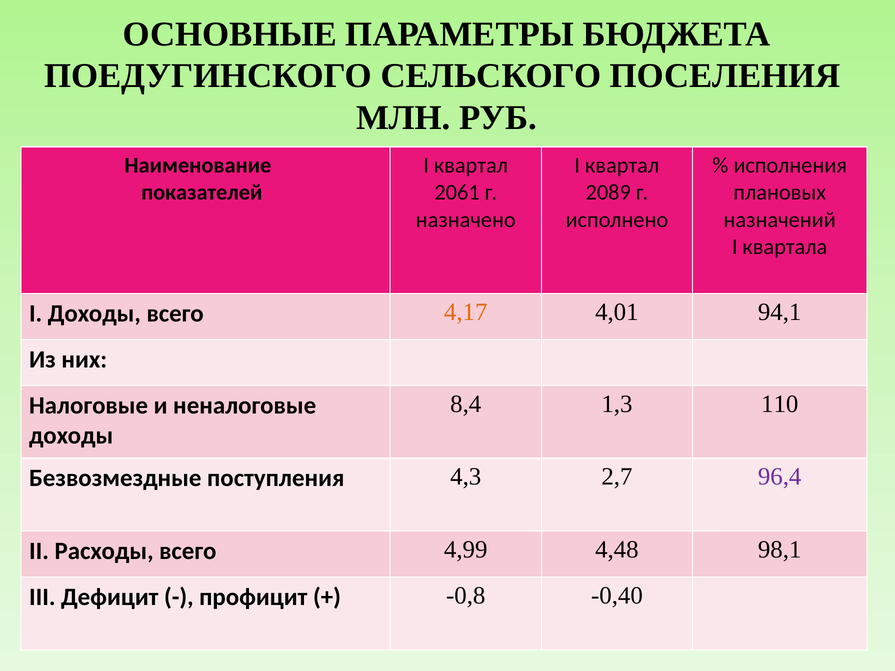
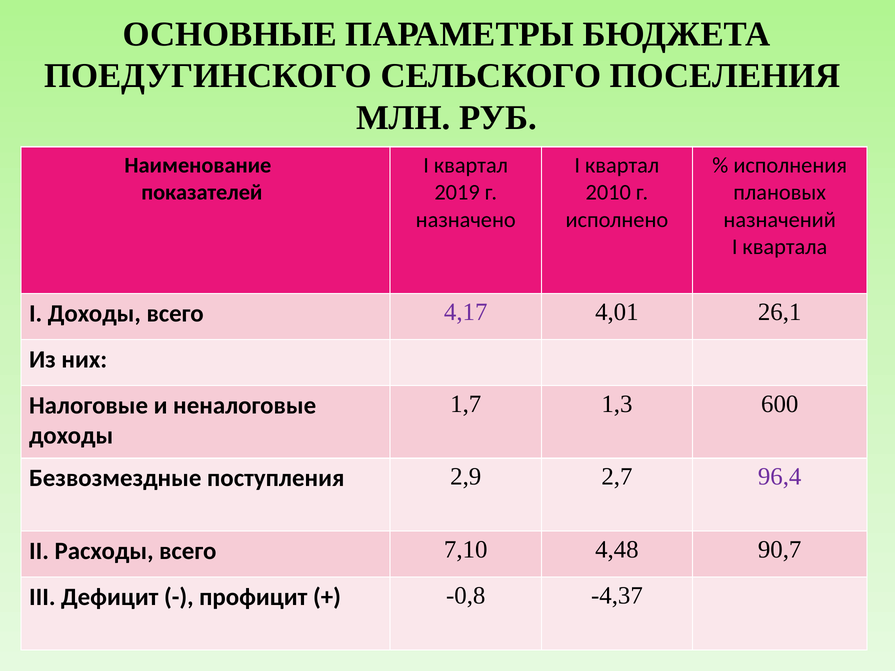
2061: 2061 -> 2019 (457, 193)
2089: 2089 -> 2010 (608, 193)
4,17 colour: orange -> purple (466, 312)
94,1: 94,1 -> 26,1 (780, 312)
8,4: 8,4 -> 1,7 (466, 404)
110: 110 -> 600 (780, 404)
4,3: 4,3 -> 2,9 (466, 477)
4,99: 4,99 -> 7,10 (466, 550)
98,1: 98,1 -> 90,7 (780, 550)
-0,40: -0,40 -> -4,37 (617, 596)
